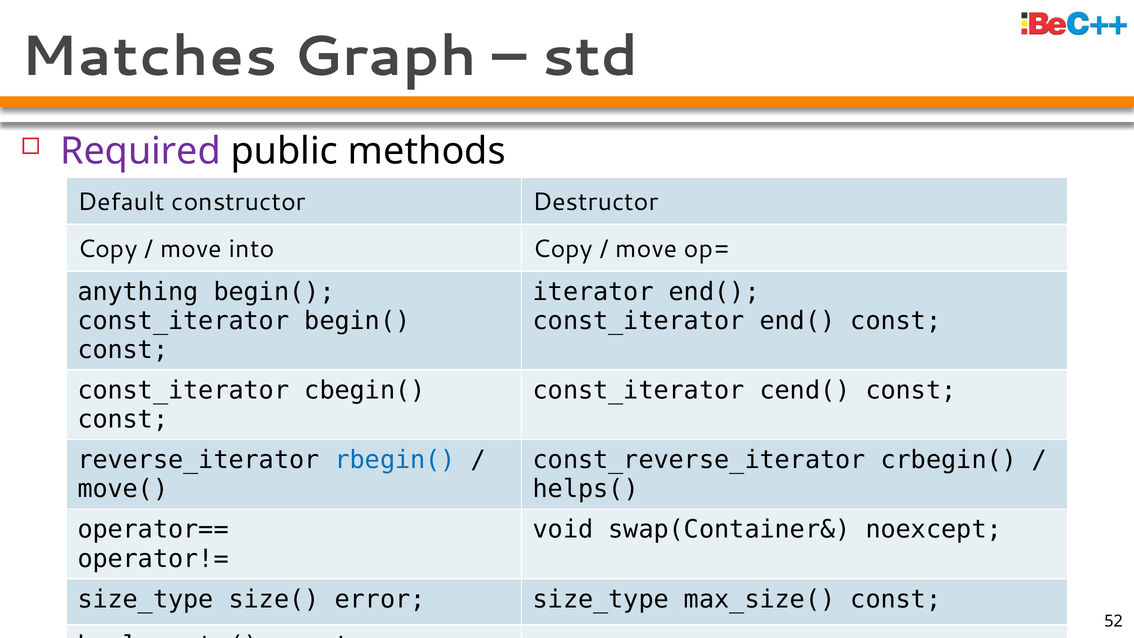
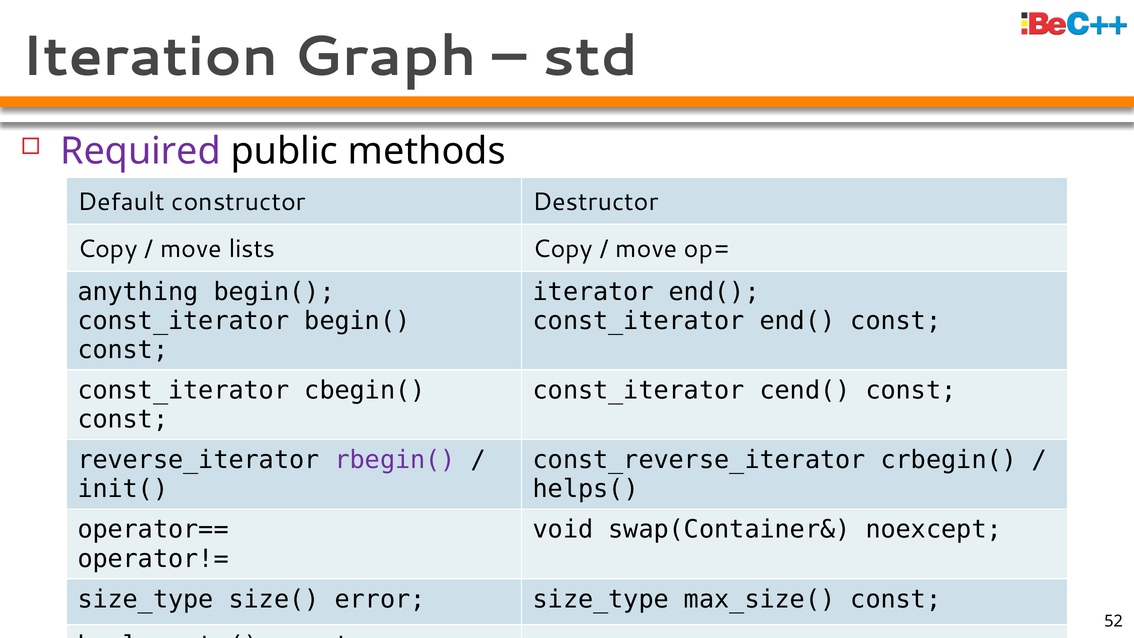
Matches: Matches -> Iteration (150, 56)
into: into -> lists (252, 249)
rbegin( colour: blue -> purple (395, 460)
move(: move( -> init( (123, 489)
